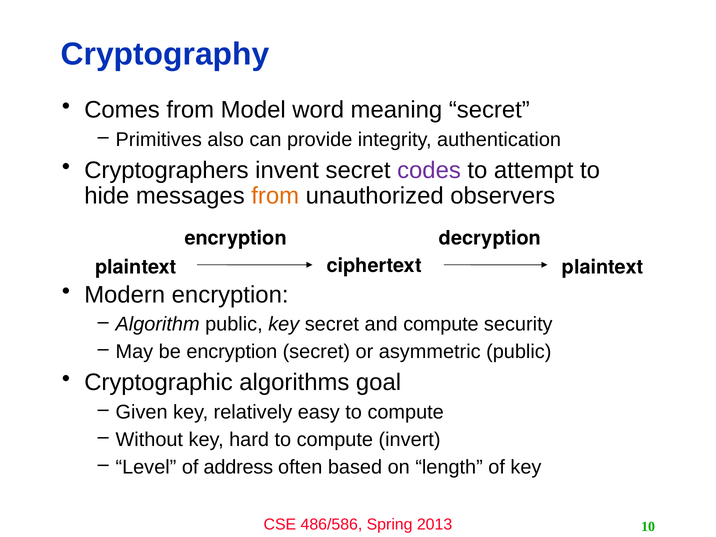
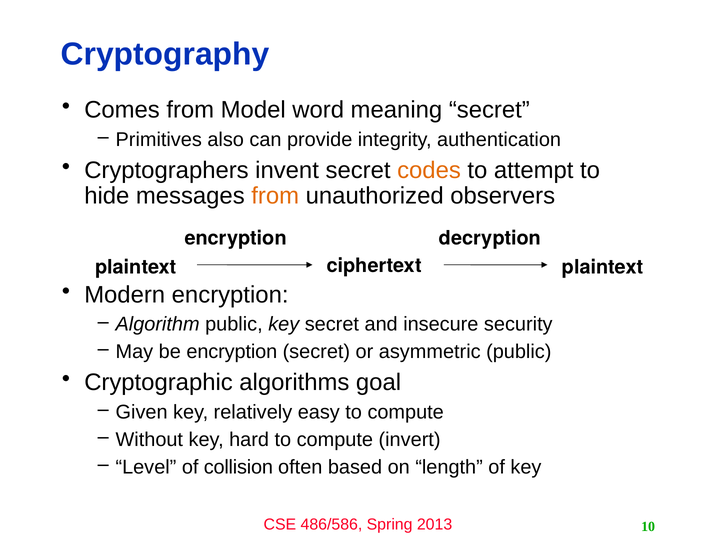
codes colour: purple -> orange (429, 170)
and compute: compute -> insecure (441, 324)
address: address -> collision (238, 467)
